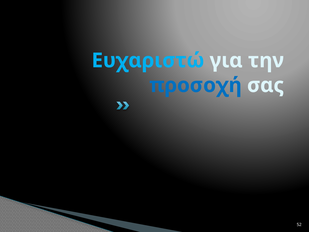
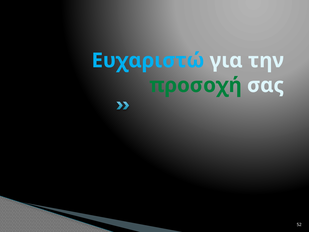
προσοχή colour: blue -> green (195, 85)
